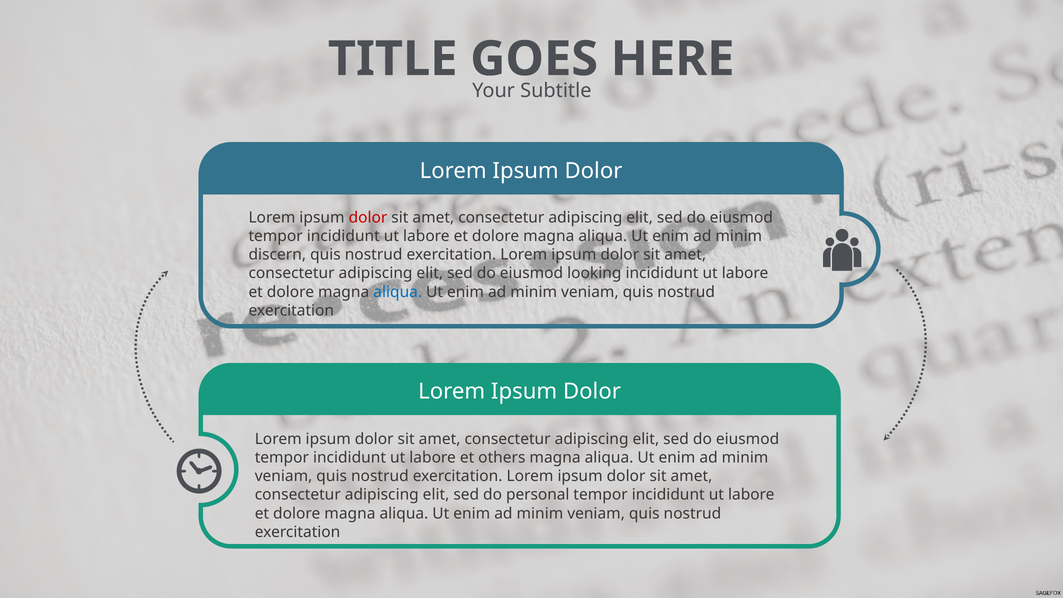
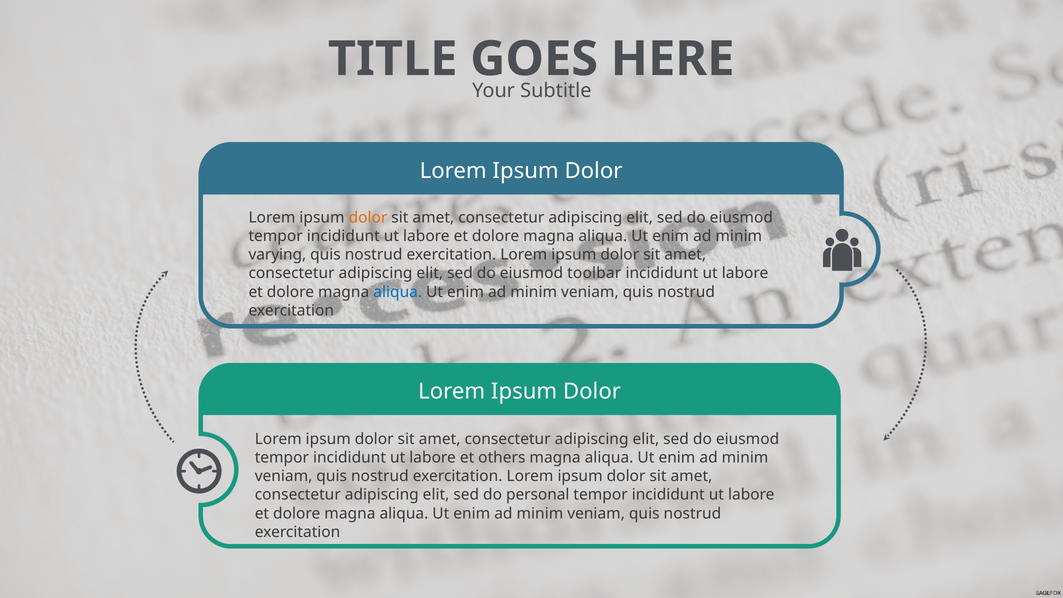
dolor colour: red -> orange (368, 217)
discern: discern -> varying (277, 255)
looking: looking -> toolbar (594, 273)
